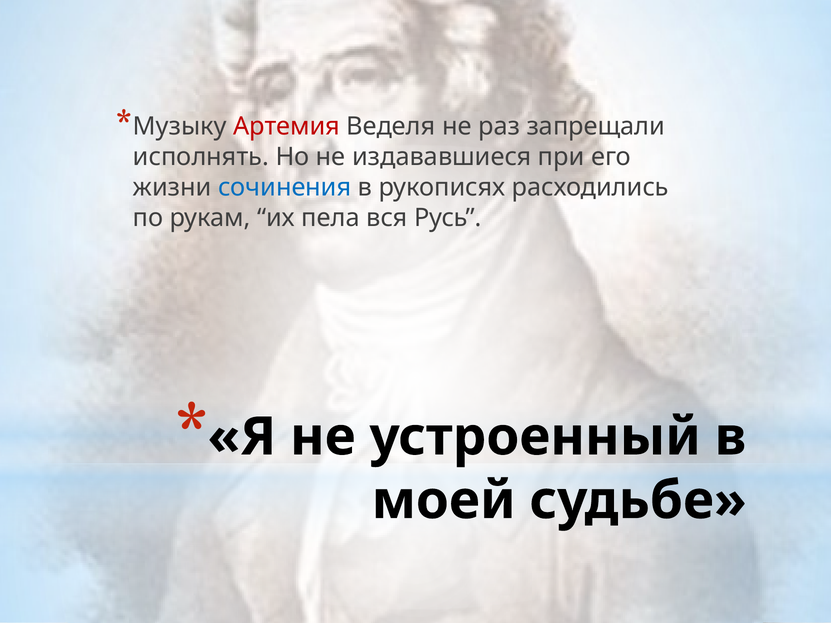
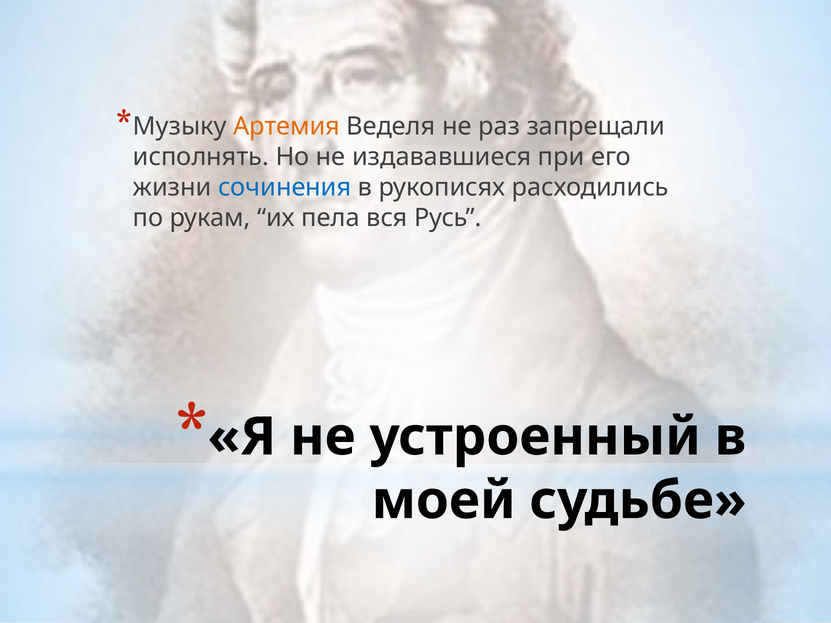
Артемия colour: red -> orange (287, 127)
